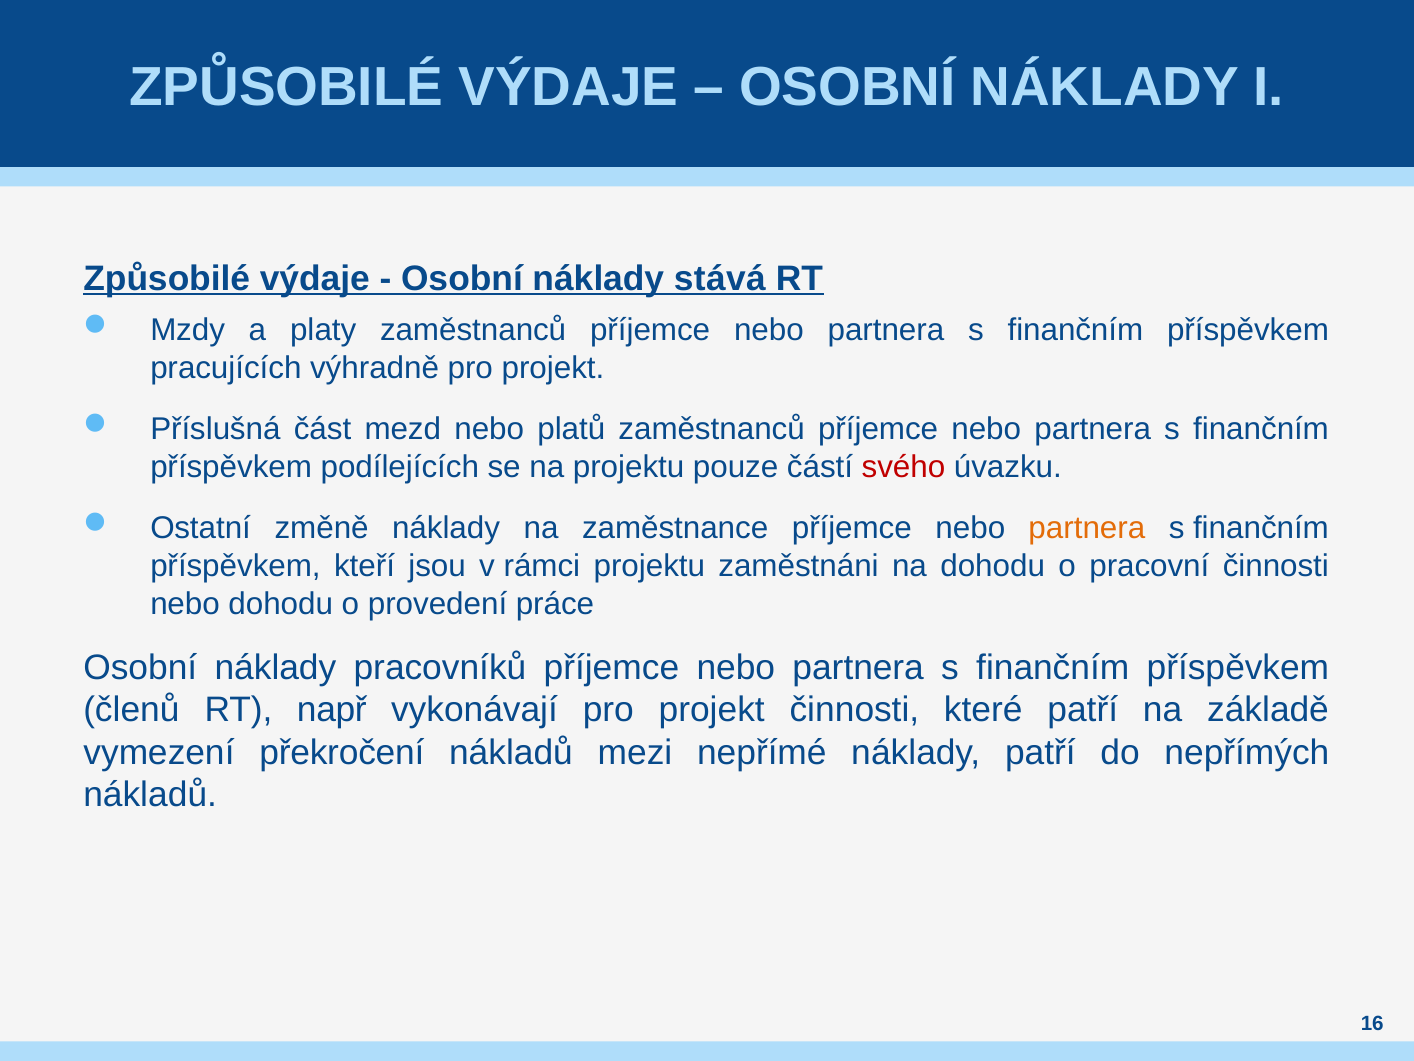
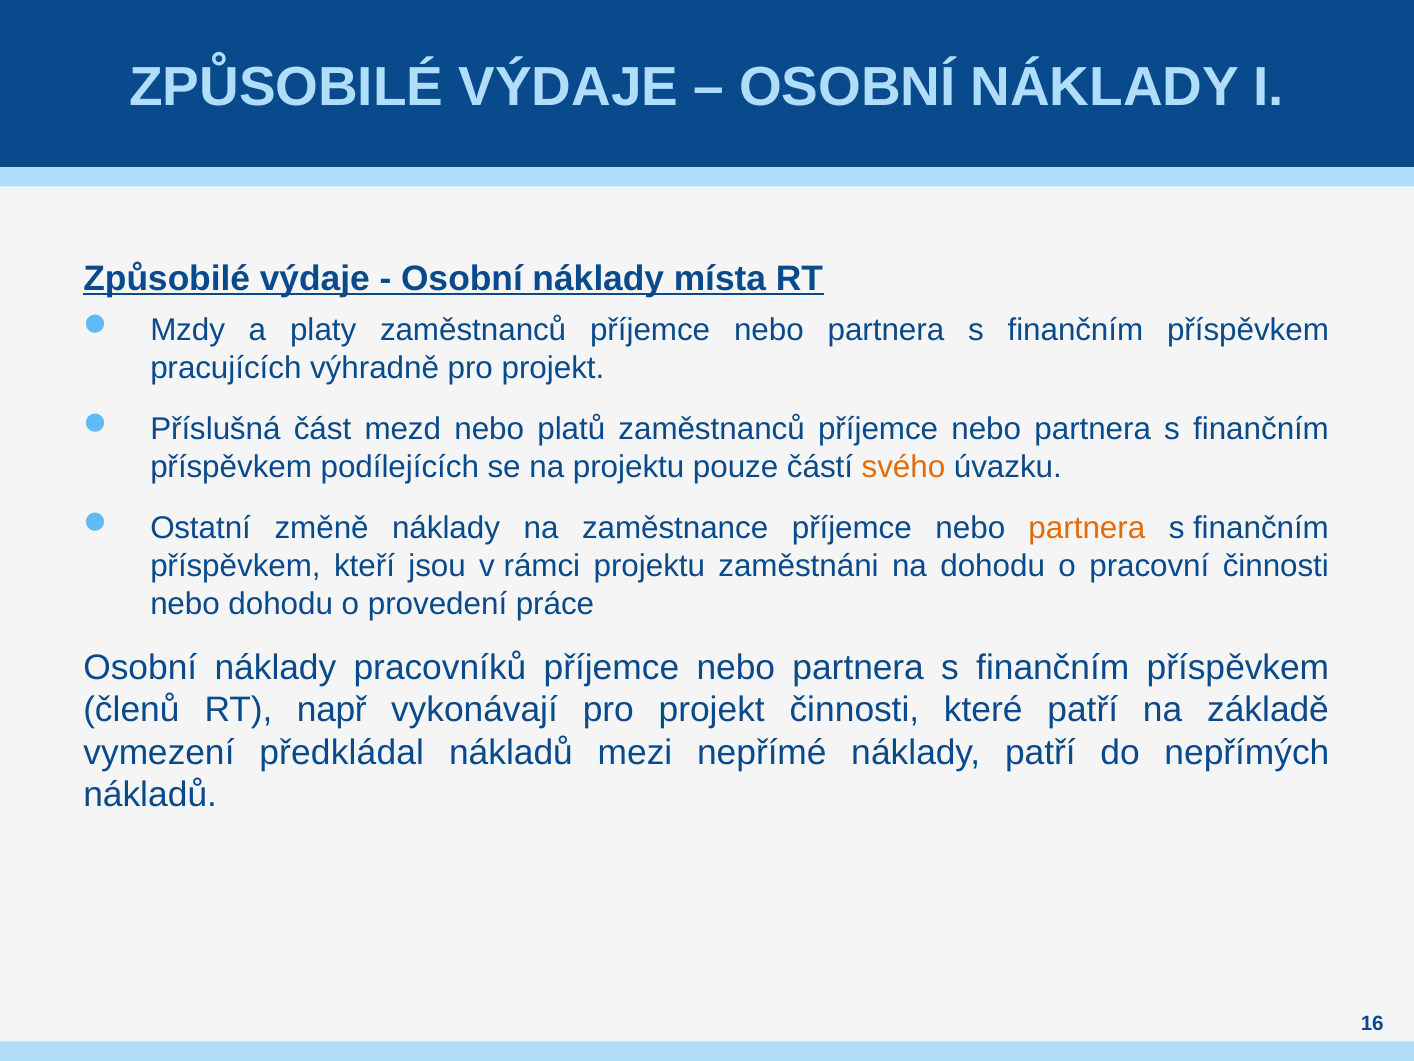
stává: stává -> místa (720, 279)
svého colour: red -> orange (903, 467)
překročení: překročení -> předkládal (342, 752)
